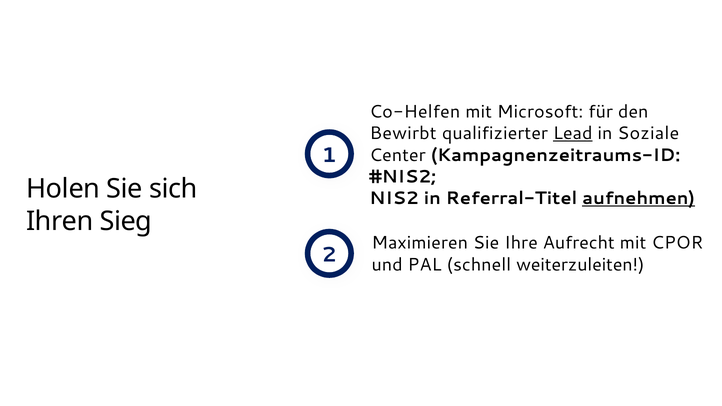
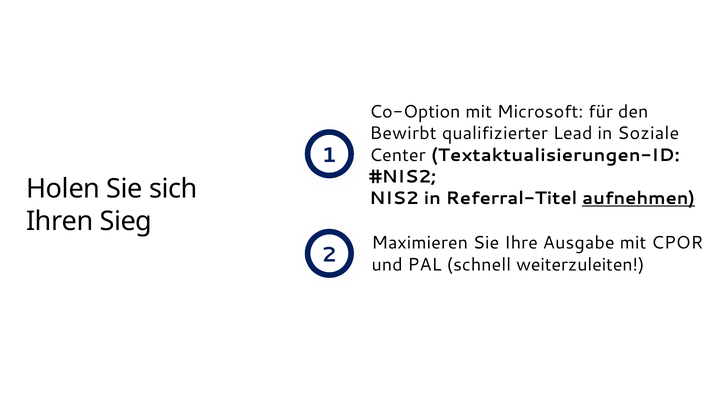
Co-Helfen: Co-Helfen -> Co-Option (415, 112)
Lead underline: present -> none (573, 133)
Kampagnenzeitraums-ID: Kampagnenzeitraums-ID -> Textaktualisierungen-ID (555, 155)
Aufrecht: Aufrecht -> Ausgabe (579, 243)
